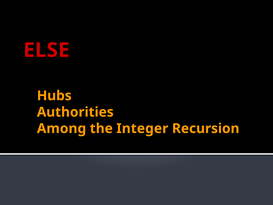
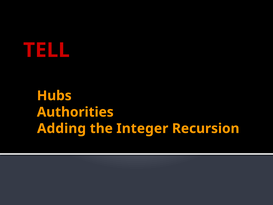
ELSE: ELSE -> TELL (46, 50)
Among: Among -> Adding (62, 128)
